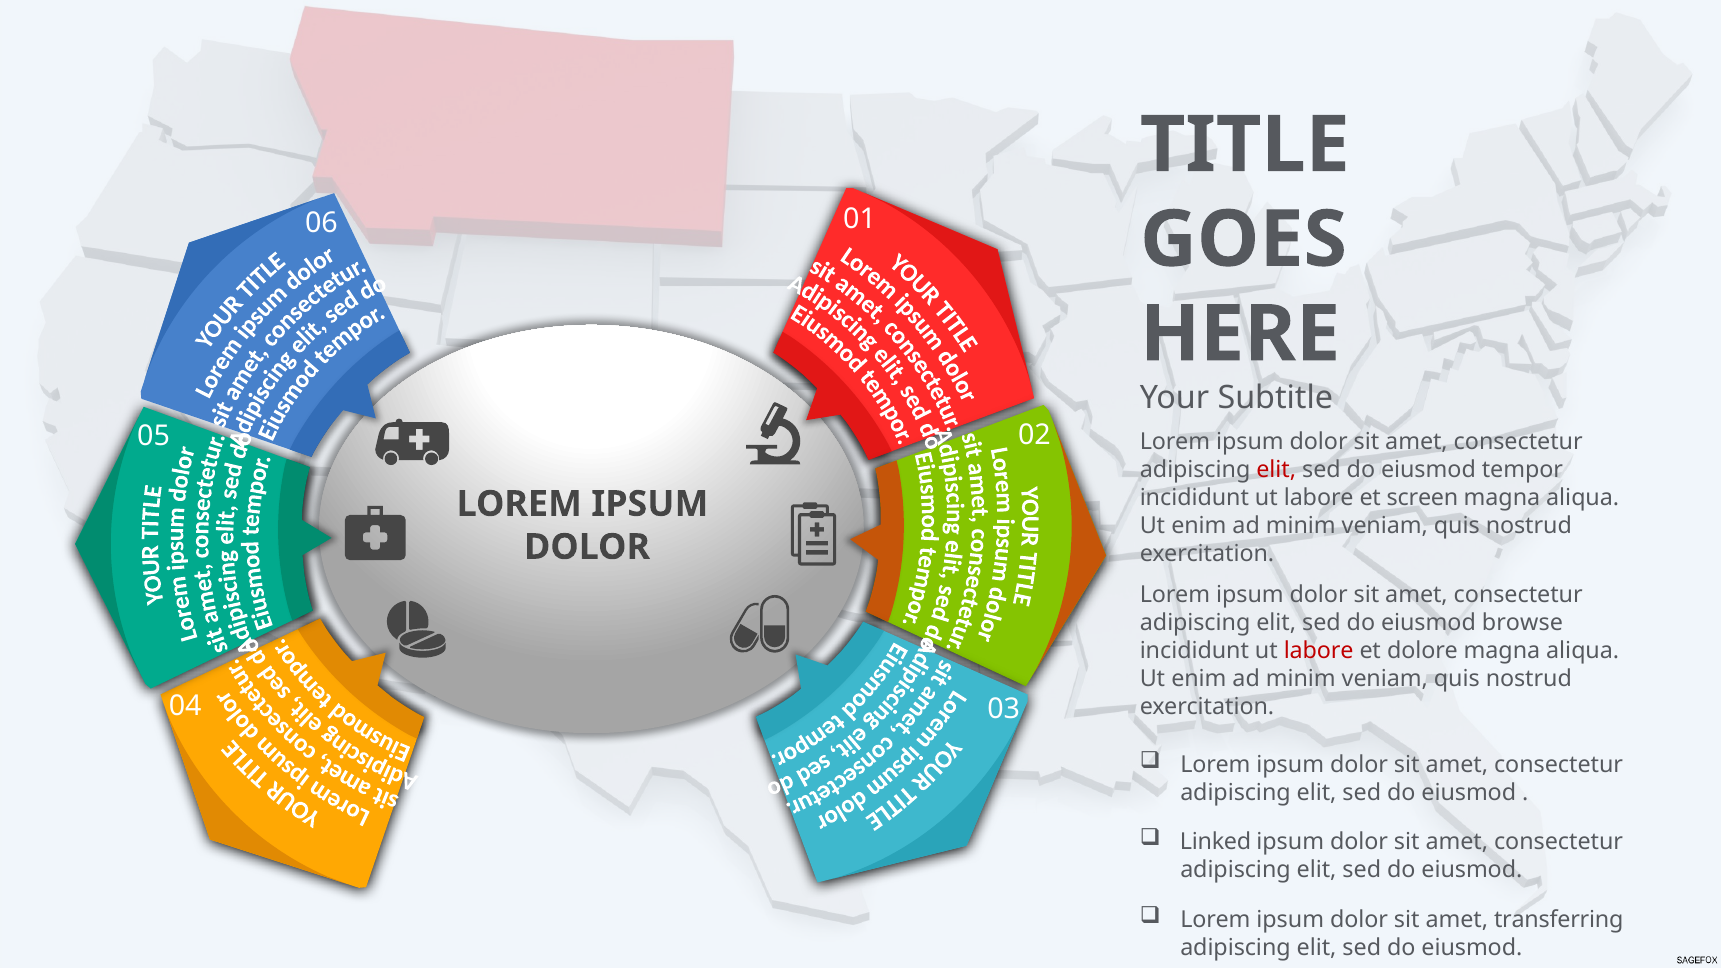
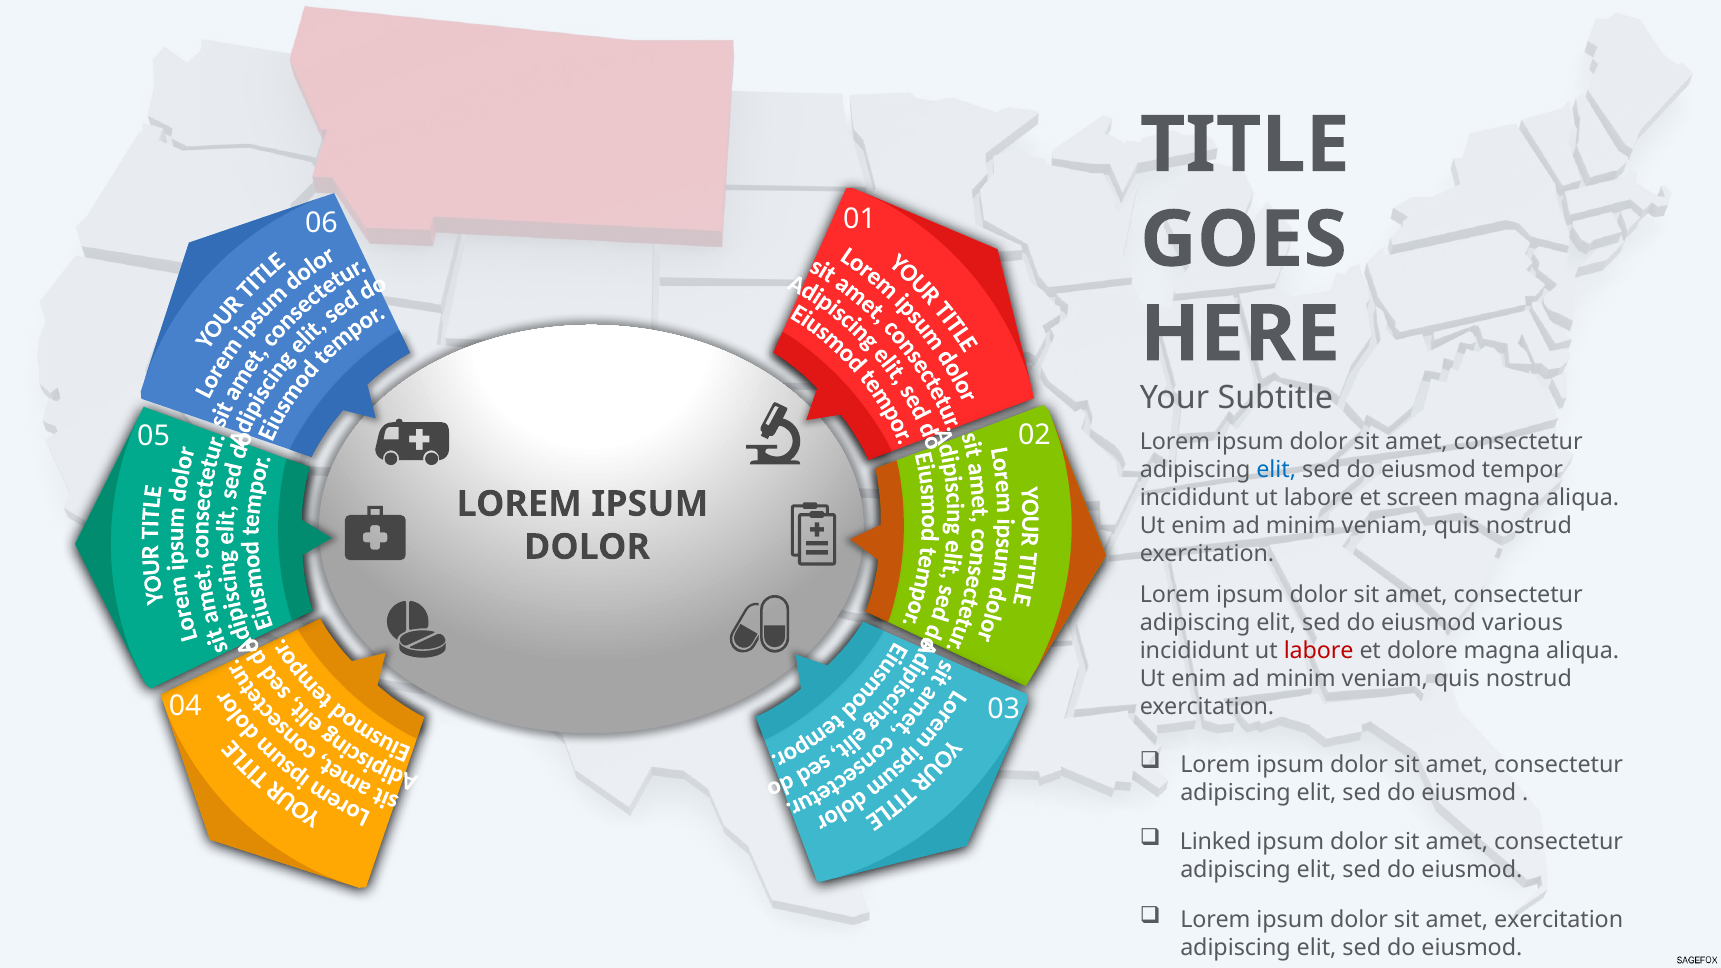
elit colour: red -> blue (1276, 469)
browse: browse -> various (1522, 622)
amet transferring: transferring -> exercitation (1559, 920)
